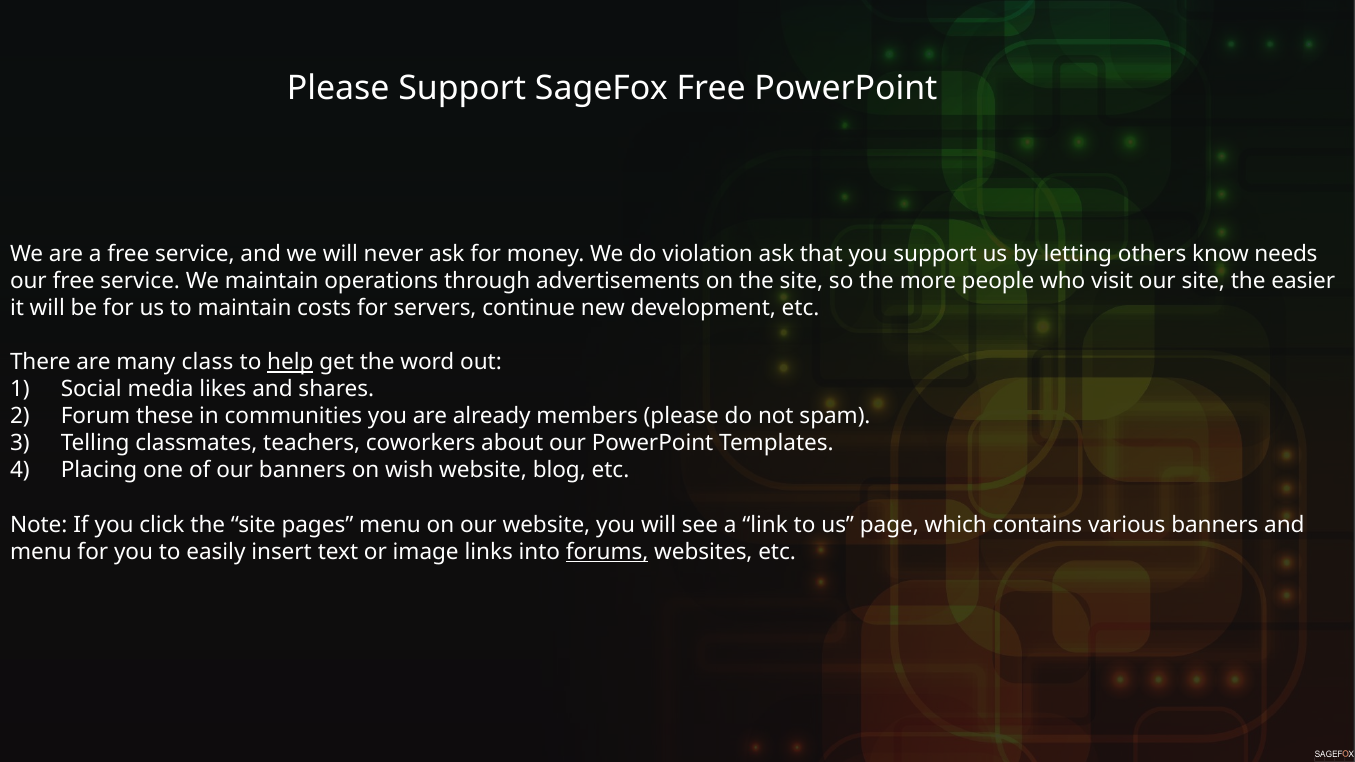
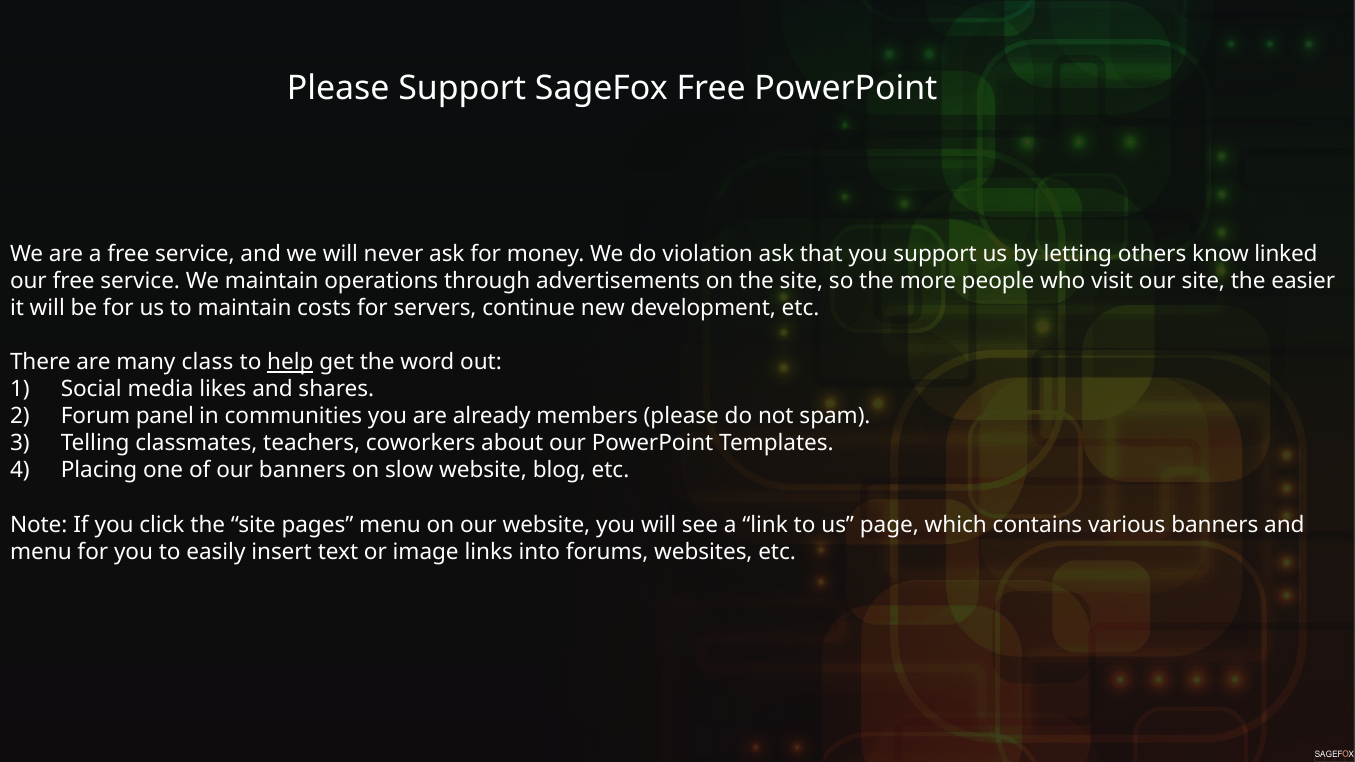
needs: needs -> linked (1286, 254)
these: these -> panel (165, 416)
wish: wish -> slow (409, 471)
forums underline: present -> none (607, 552)
